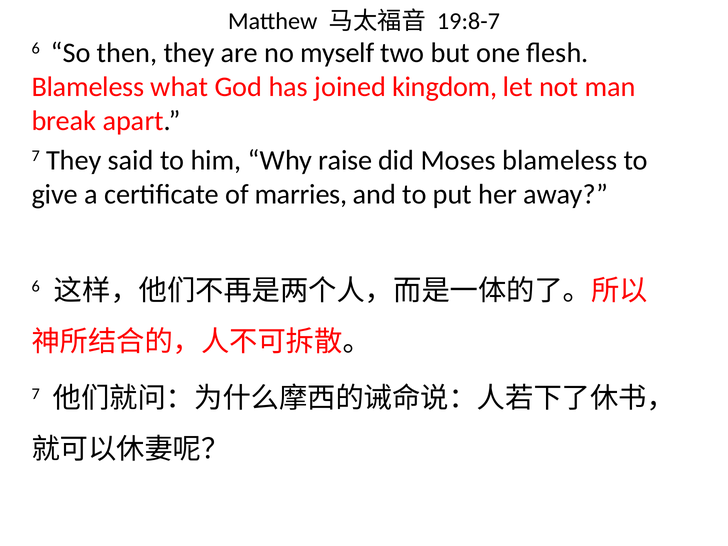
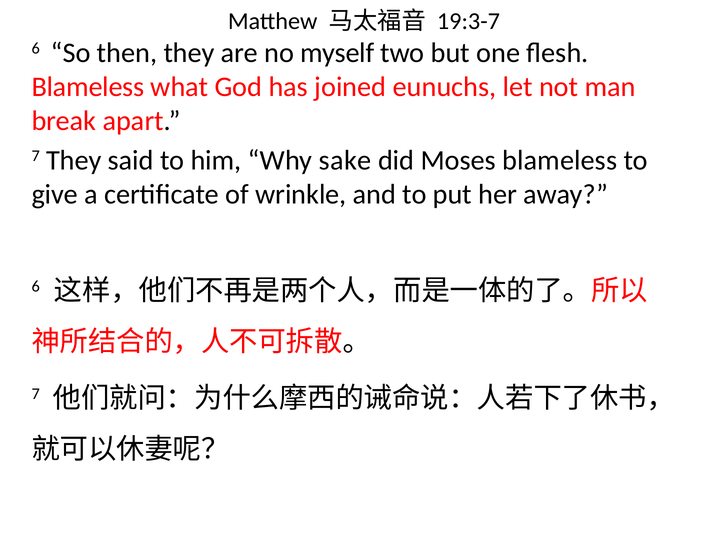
19:8-7: 19:8-7 -> 19:3-7 (468, 21)
kingdom: kingdom -> eunuchs (445, 87)
raise: raise -> sake (345, 161)
marries: marries -> wrinkle (301, 195)
